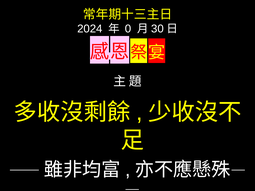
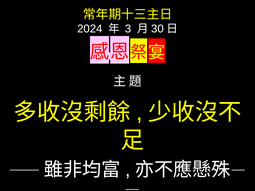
0: 0 -> 3 (128, 29)
